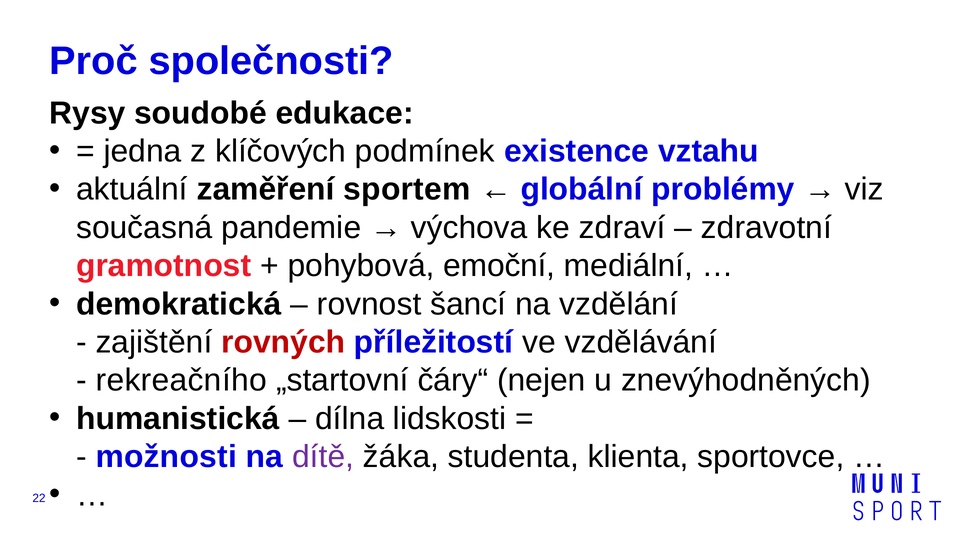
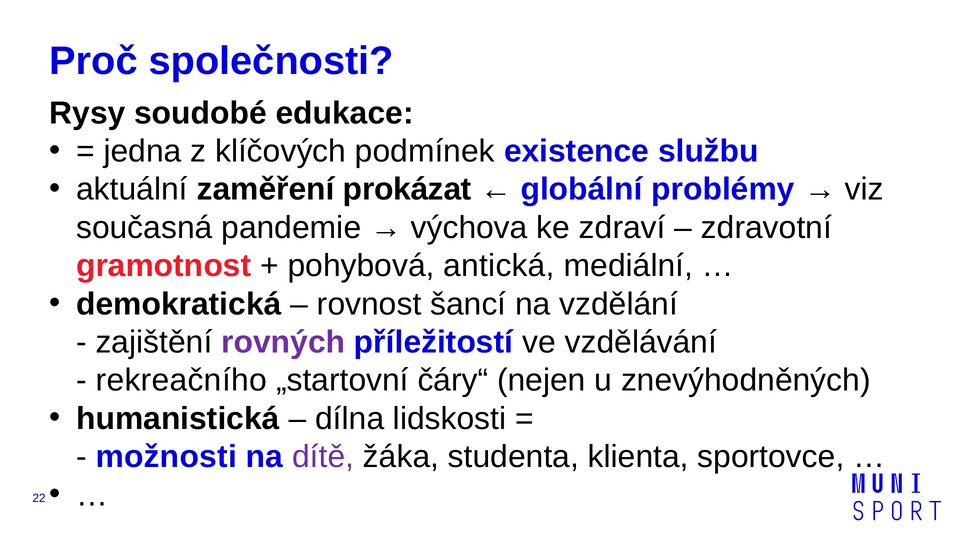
vztahu: vztahu -> službu (708, 151)
sportem: sportem -> prokázat (407, 190)
emoční: emoční -> antická (499, 266)
rovných colour: red -> purple (283, 342)
